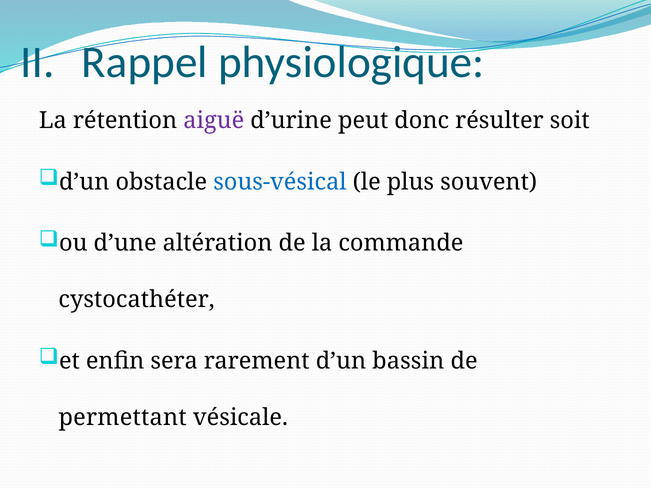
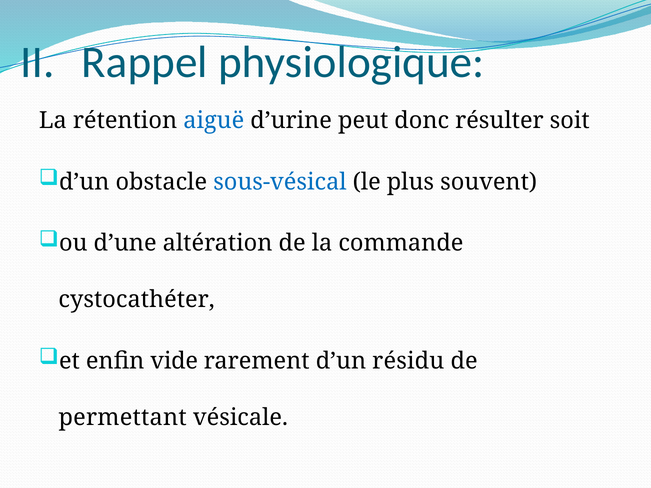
aiguë colour: purple -> blue (214, 121)
sera: sera -> vide (174, 361)
bassin: bassin -> résidu (408, 361)
